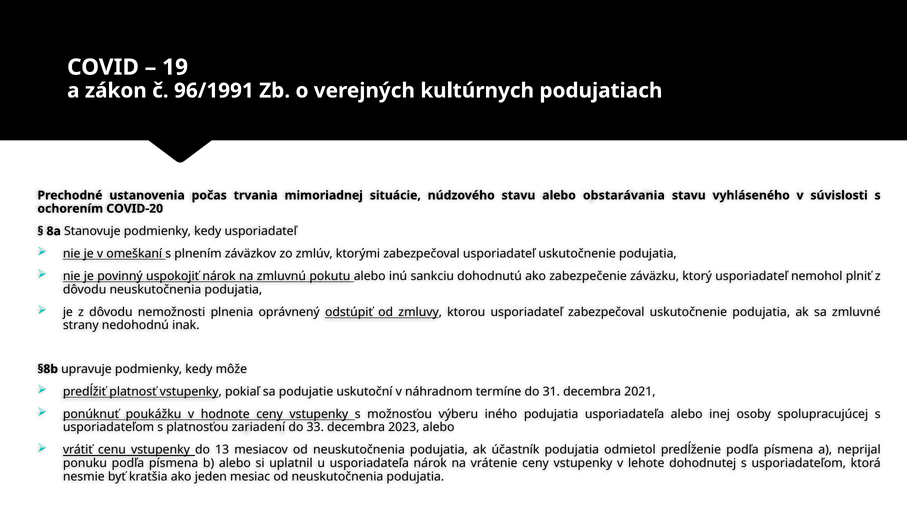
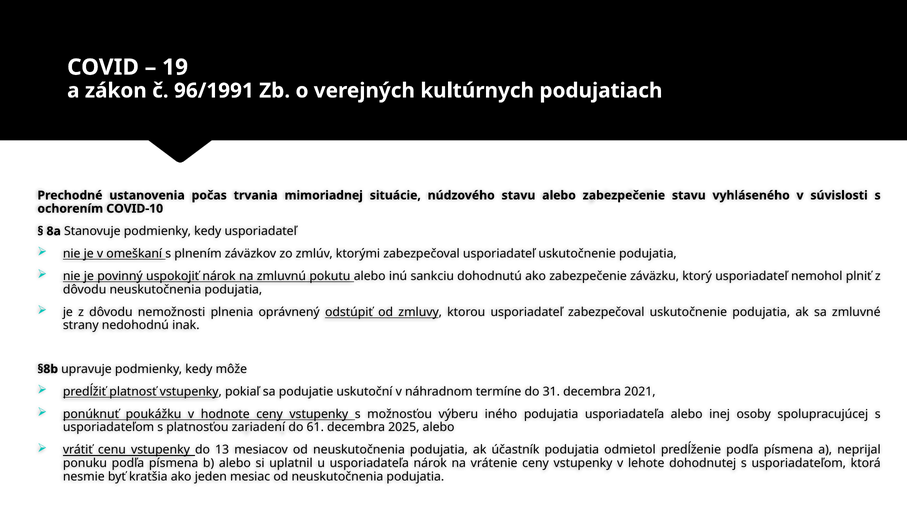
alebo obstarávania: obstarávania -> zabezpečenie (624, 195)
COVID-20: COVID-20 -> COVID-10 (135, 209)
33: 33 -> 61 (315, 428)
2023: 2023 -> 2025 (404, 428)
